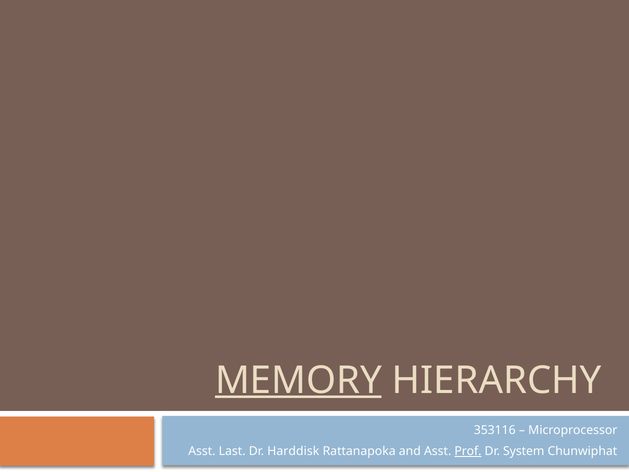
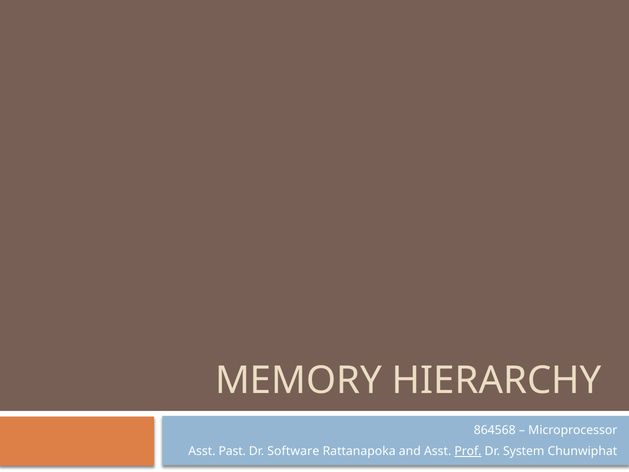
MEMORY underline: present -> none (298, 380)
353116: 353116 -> 864568 (495, 430)
Last: Last -> Past (232, 451)
Harddisk: Harddisk -> Software (293, 451)
